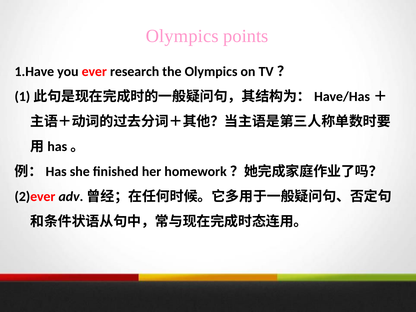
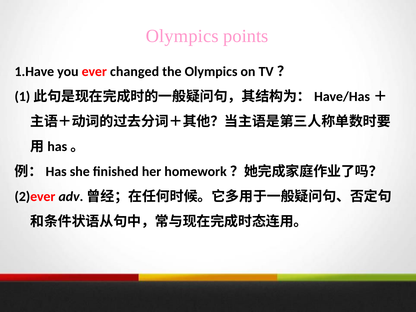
research: research -> changed (135, 72)
